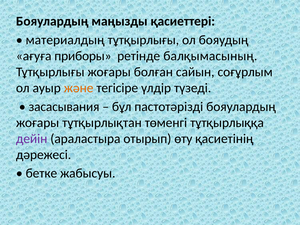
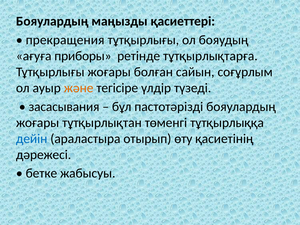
материалдың: материалдың -> прекращения (65, 40)
балқымасының: балқымасының -> тұтқырлықтарға (210, 56)
дейін colour: purple -> blue (32, 139)
